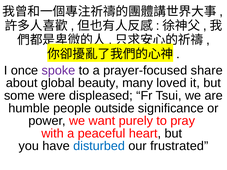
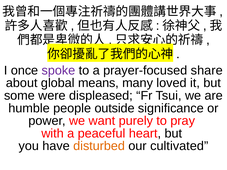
beauty: beauty -> means (98, 83)
disturbed colour: blue -> orange (99, 146)
frustrated: frustrated -> cultivated (179, 146)
